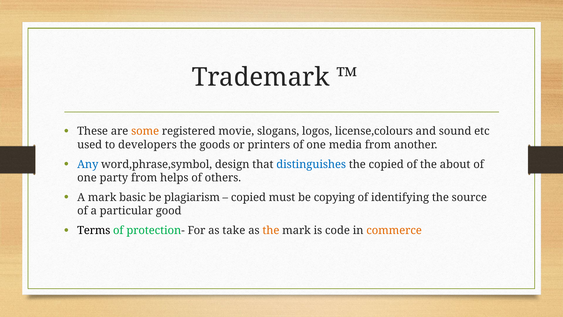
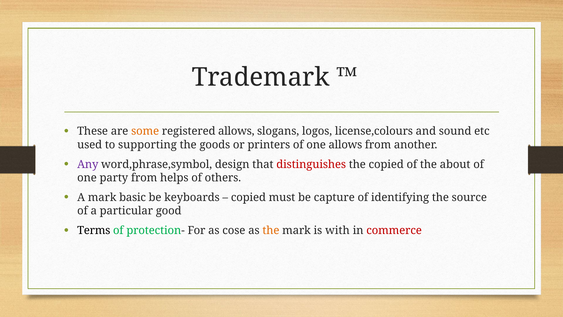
registered movie: movie -> allows (236, 131)
developers: developers -> supporting (147, 145)
one media: media -> allows (345, 145)
Any colour: blue -> purple (88, 164)
distinguishes colour: blue -> red (311, 164)
plagiarism: plagiarism -> keyboards (192, 197)
copying: copying -> capture (334, 197)
take: take -> cose (234, 230)
code: code -> with (337, 230)
commerce colour: orange -> red (394, 230)
